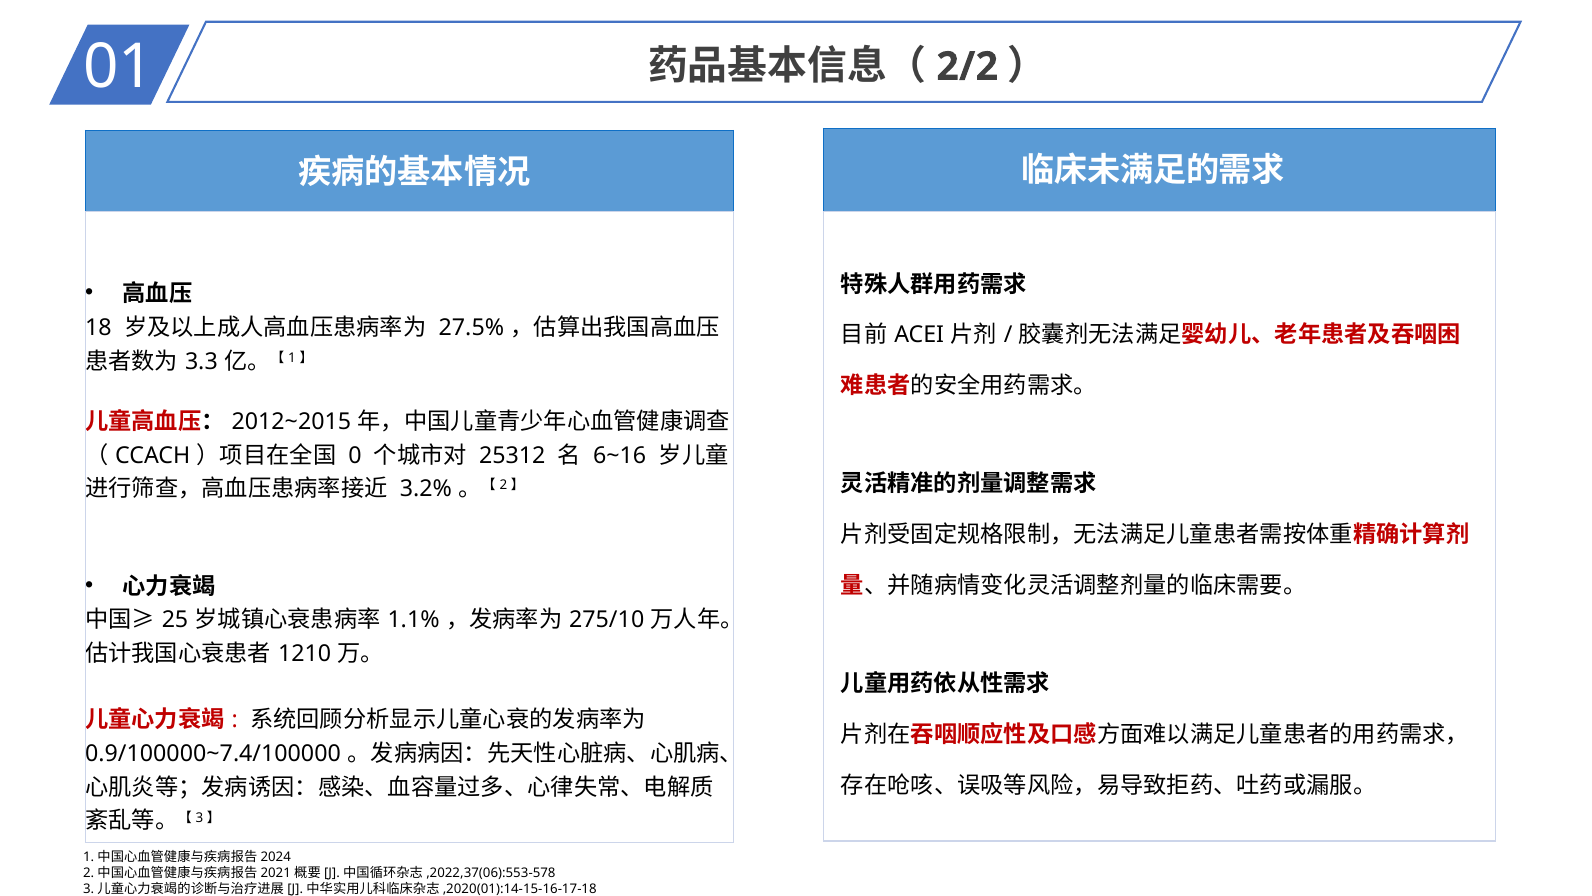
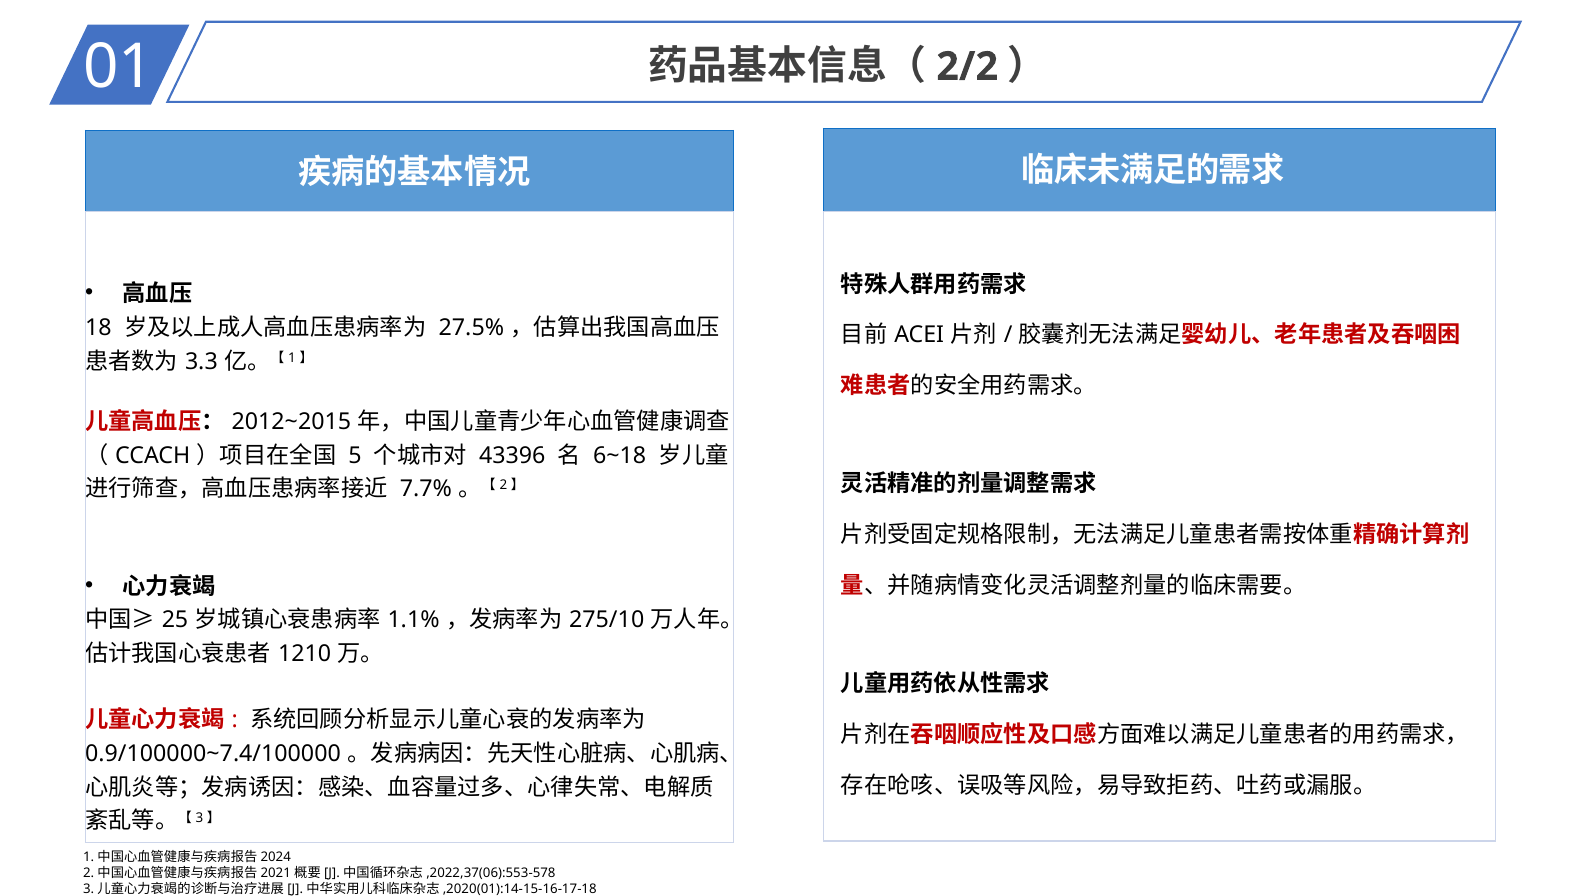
0: 0 -> 5 (355, 455)
25312: 25312 -> 43396 (512, 455)
6~16: 6~16 -> 6~18 (620, 455)
3.2%: 3.2% -> 7.7% (426, 489)
